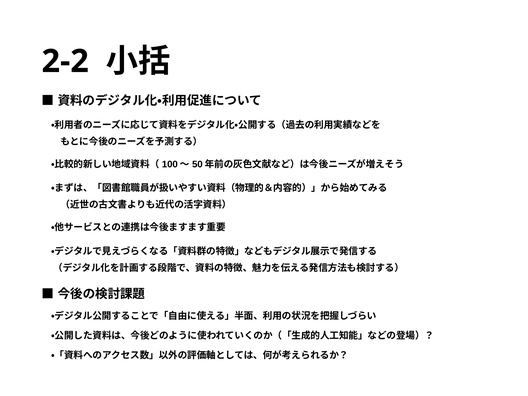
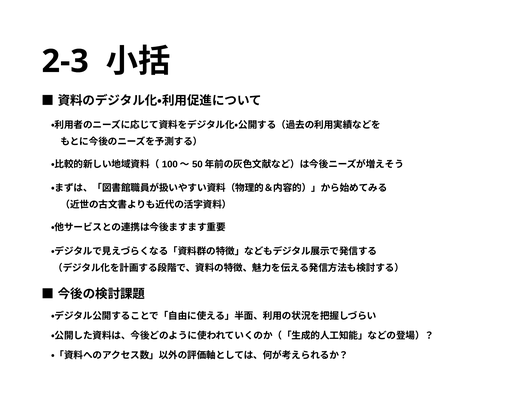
2-2: 2-2 -> 2-3 (65, 61)
